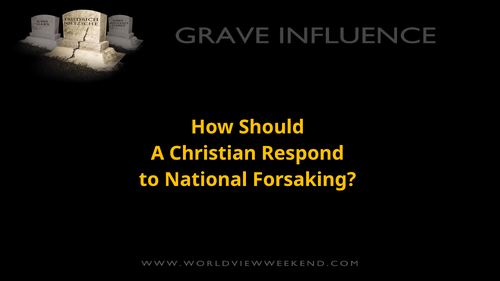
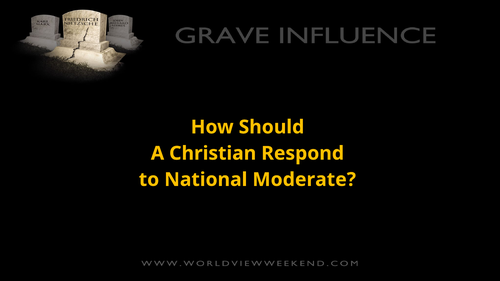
Forsaking: Forsaking -> Moderate (304, 180)
